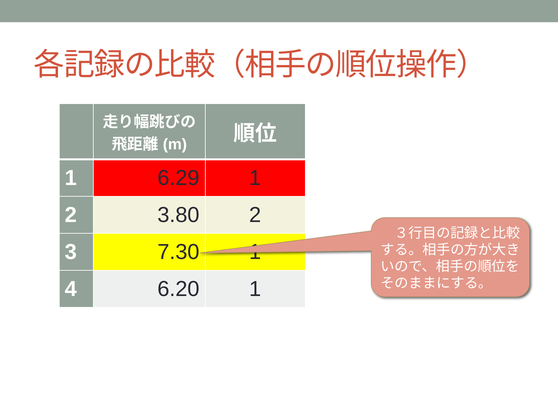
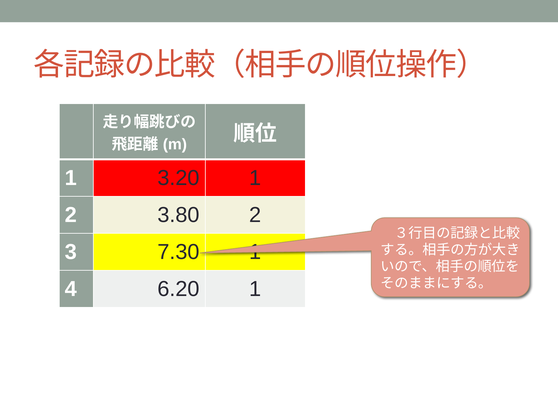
6.29: 6.29 -> 3.20 (179, 178)
